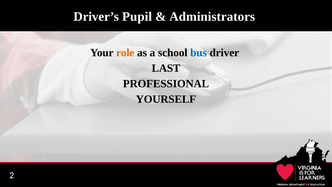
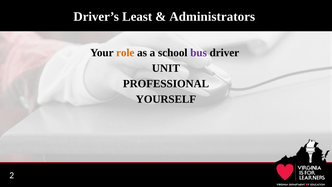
Pupil: Pupil -> Least (137, 16)
bus colour: blue -> purple (199, 53)
LAST: LAST -> UNIT (166, 68)
